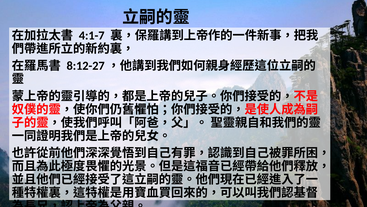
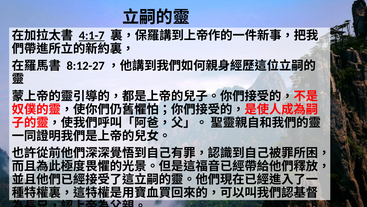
4:1-7 underline: none -> present (92, 35)
